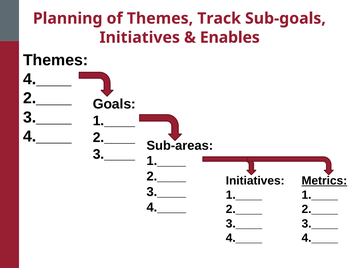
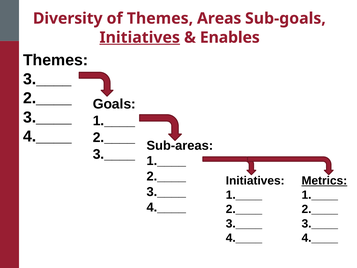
Planning: Planning -> Diversity (68, 18)
Track: Track -> Areas (219, 18)
Initiatives underline: none -> present (140, 37)
4.____: 4.____ -> 3.____ (47, 79)
